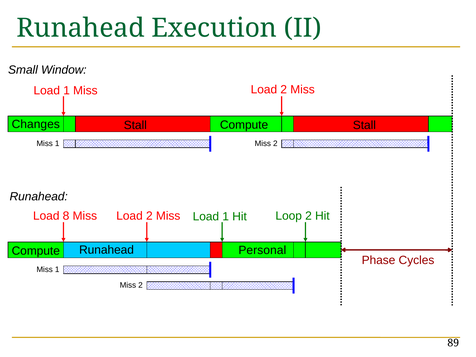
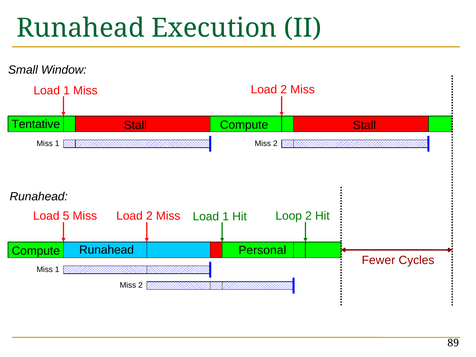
Changes: Changes -> Tentative (36, 124)
8: 8 -> 5 (66, 216)
Phase: Phase -> Fewer (378, 260)
